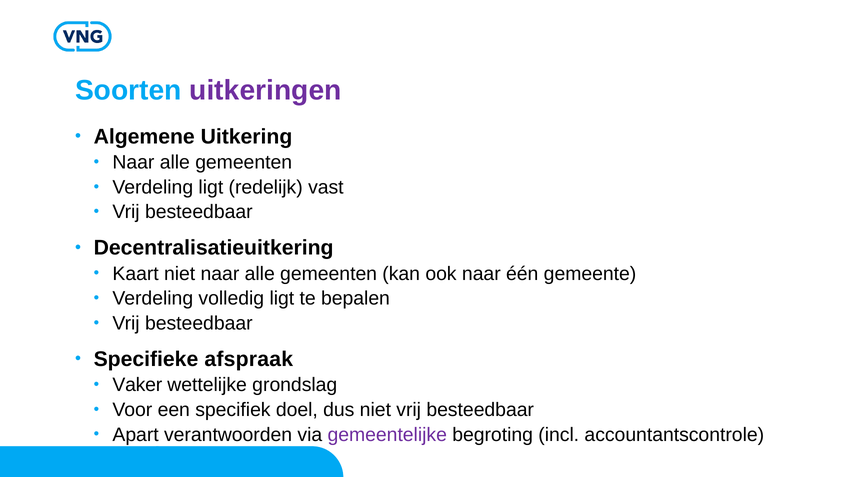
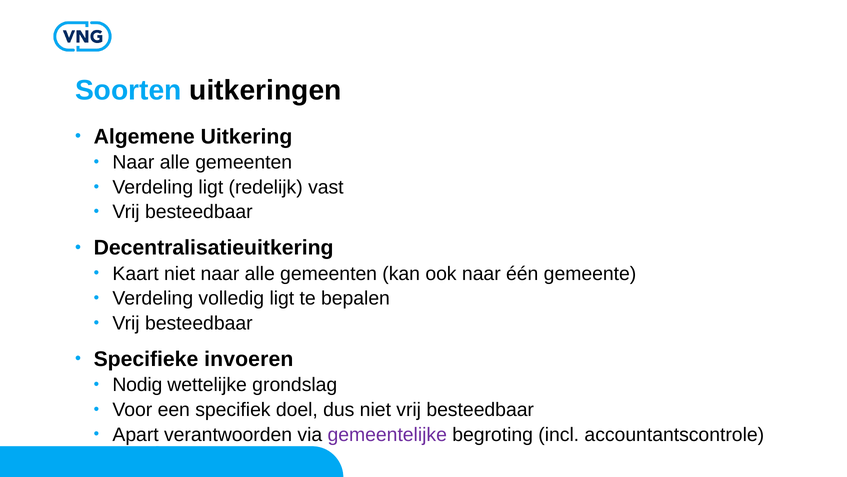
uitkeringen colour: purple -> black (265, 90)
afspraak: afspraak -> invoeren (249, 359)
Vaker: Vaker -> Nodig (137, 384)
